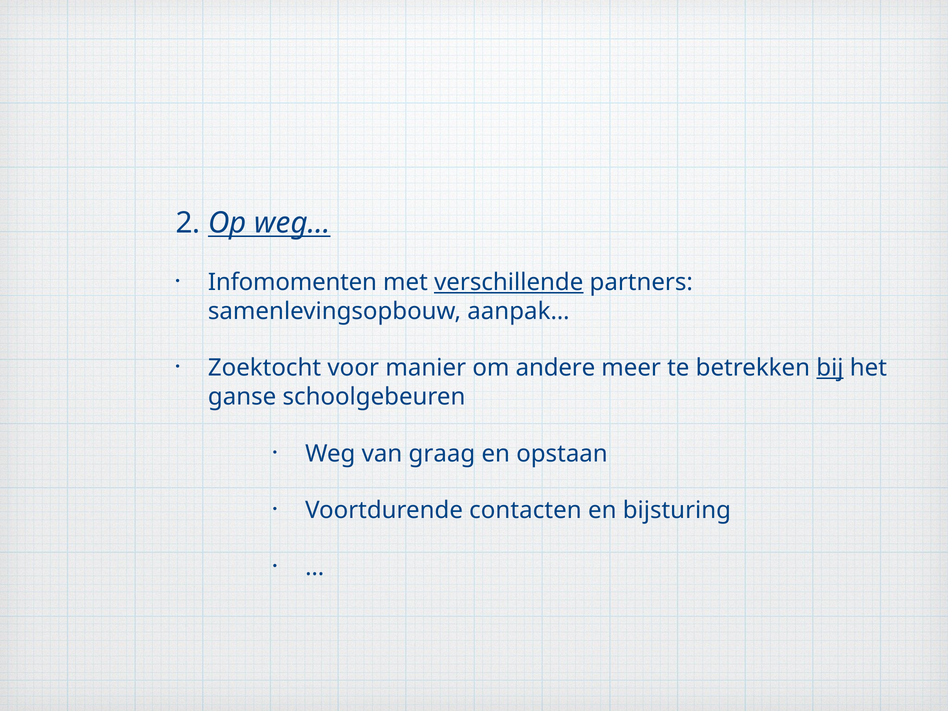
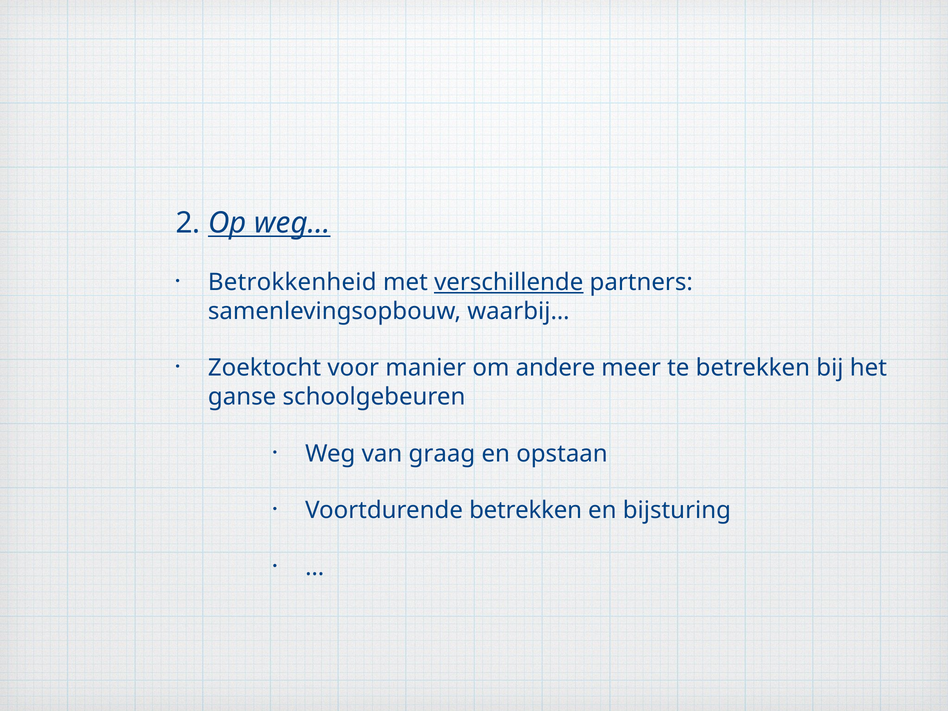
Infomomenten: Infomomenten -> Betrokkenheid (292, 282)
aanpak…: aanpak… -> waarbij… (518, 311)
bij underline: present -> none (830, 368)
Voortdurende contacten: contacten -> betrekken (526, 510)
